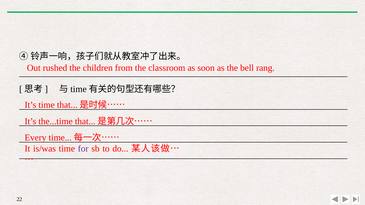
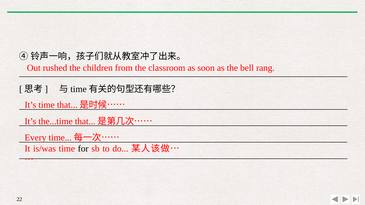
for colour: purple -> black (83, 149)
